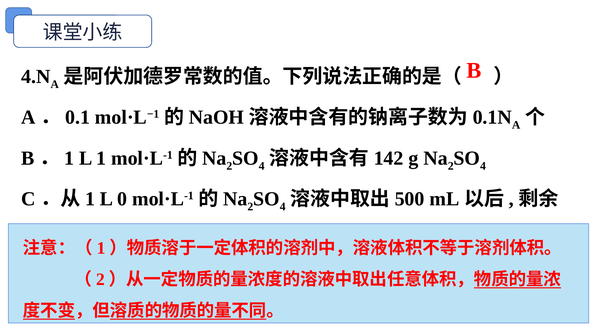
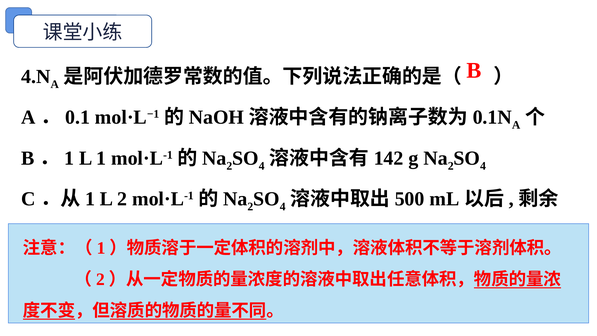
L 0: 0 -> 2 (122, 199)
